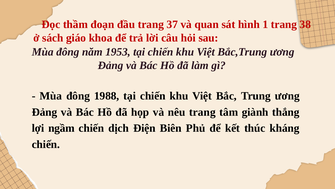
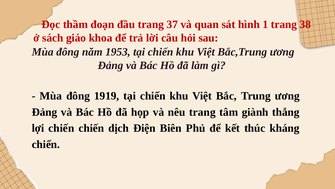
1988: 1988 -> 1919 (107, 96)
lợi ngầm: ngầm -> chiến (61, 128)
